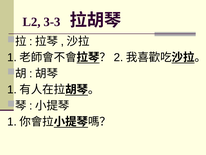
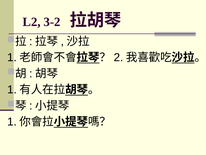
3-3: 3-3 -> 3-2 (52, 22)
